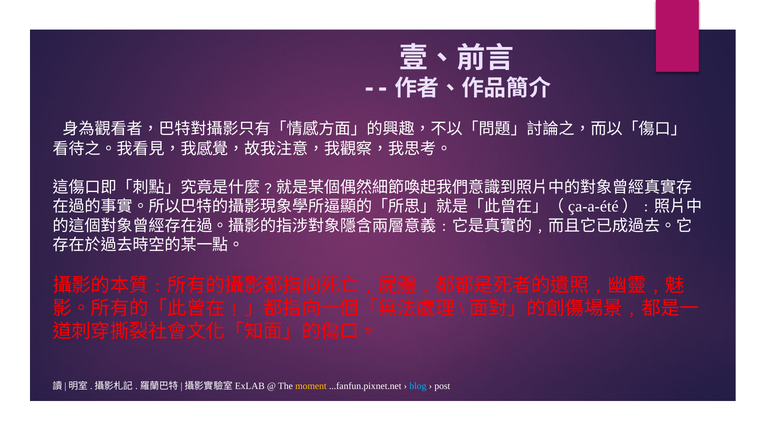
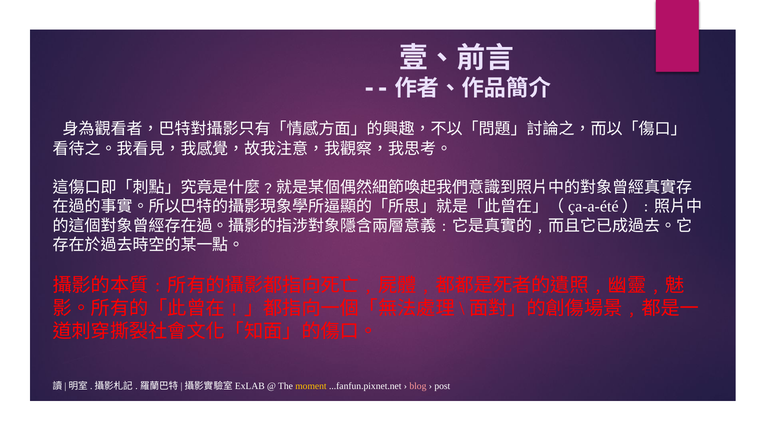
blog colour: light blue -> pink (418, 386)
